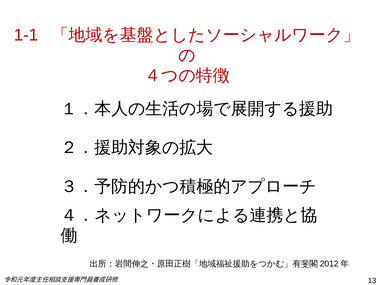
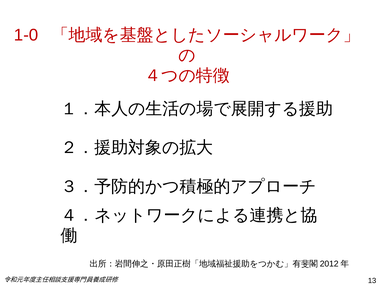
1-1: 1-1 -> 1-0 (26, 35)
